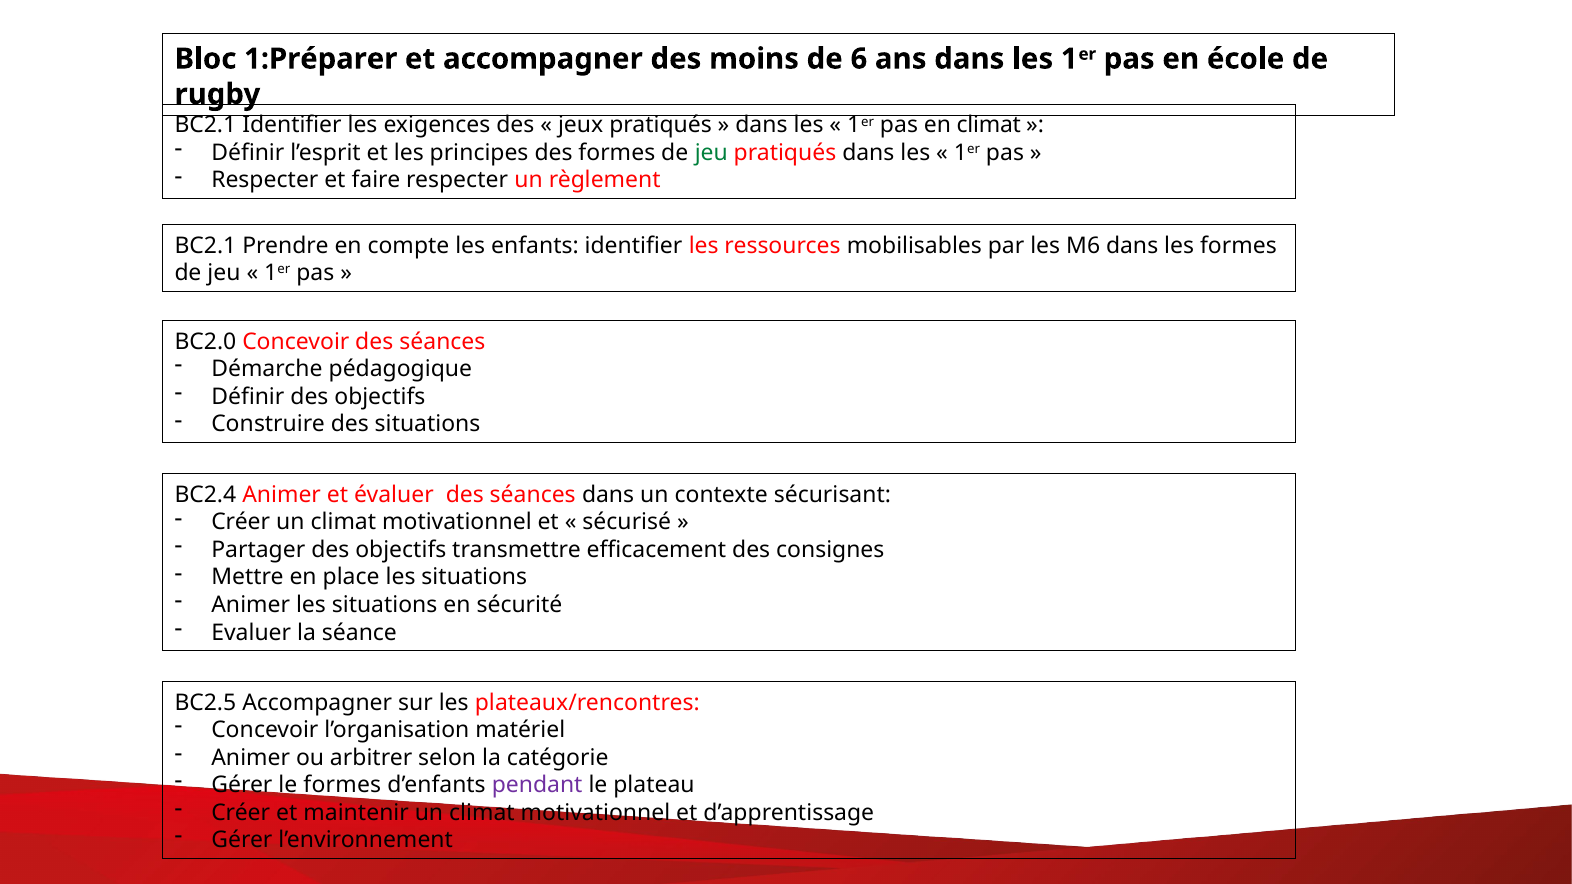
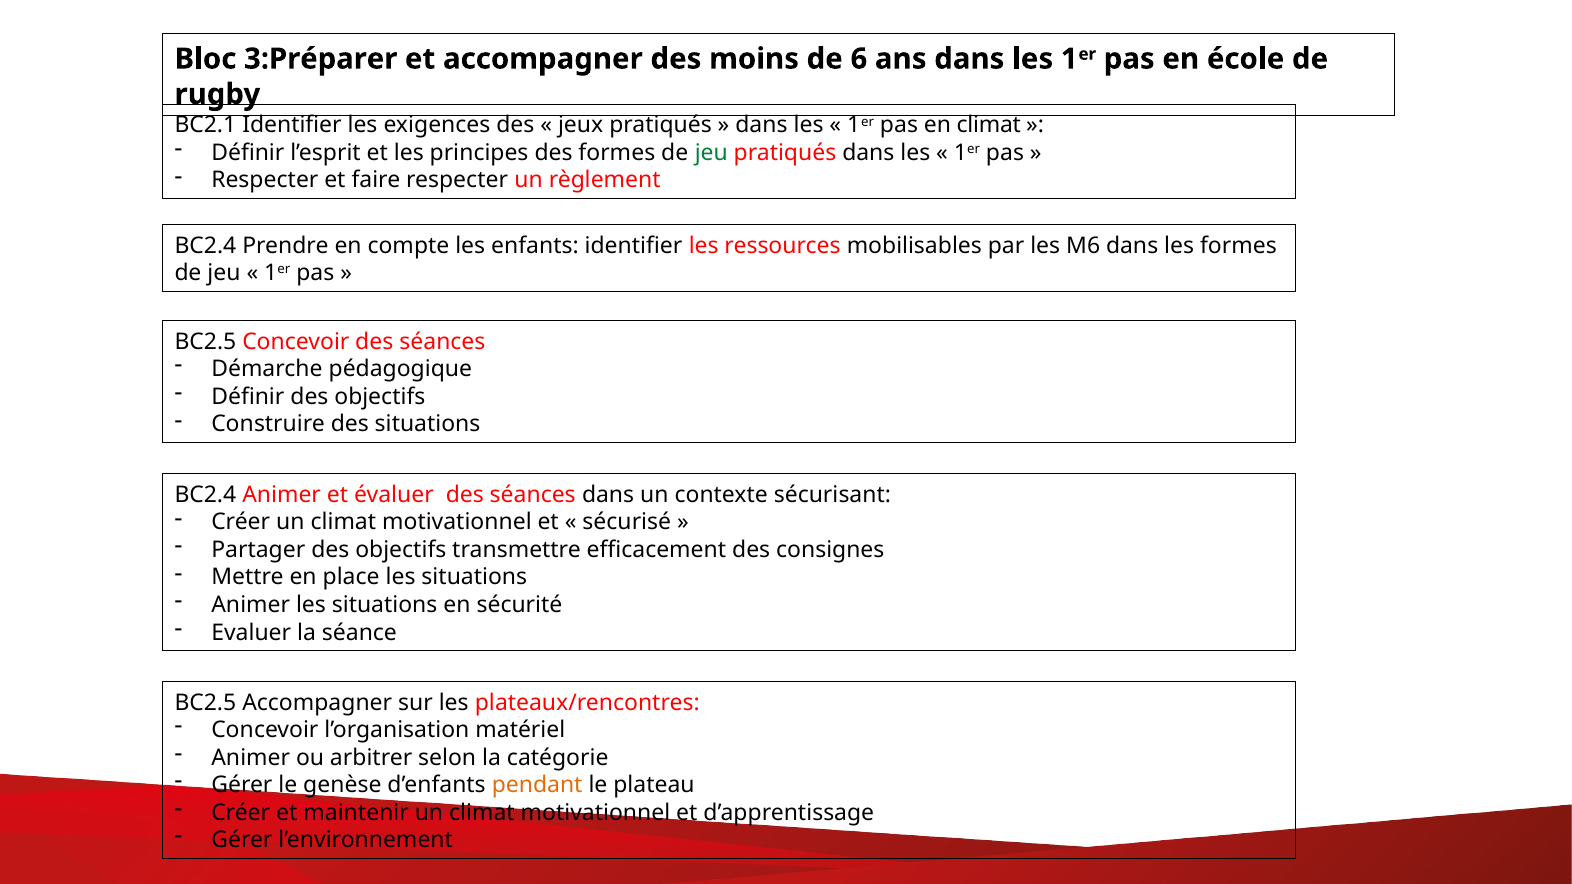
1:Préparer: 1:Préparer -> 3:Préparer (321, 59)
BC2.1: BC2.1 -> BC2.4 (205, 246)
BC2.0: BC2.0 -> BC2.5 (205, 342)
le formes: formes -> genèse (342, 785)
pendant colour: purple -> orange (537, 785)
